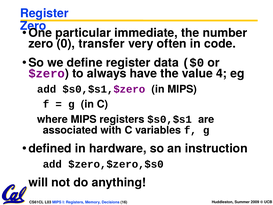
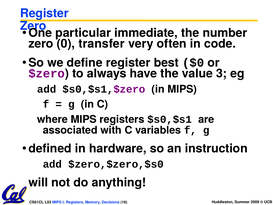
data: data -> best (166, 63)
4: 4 -> 3 (222, 73)
